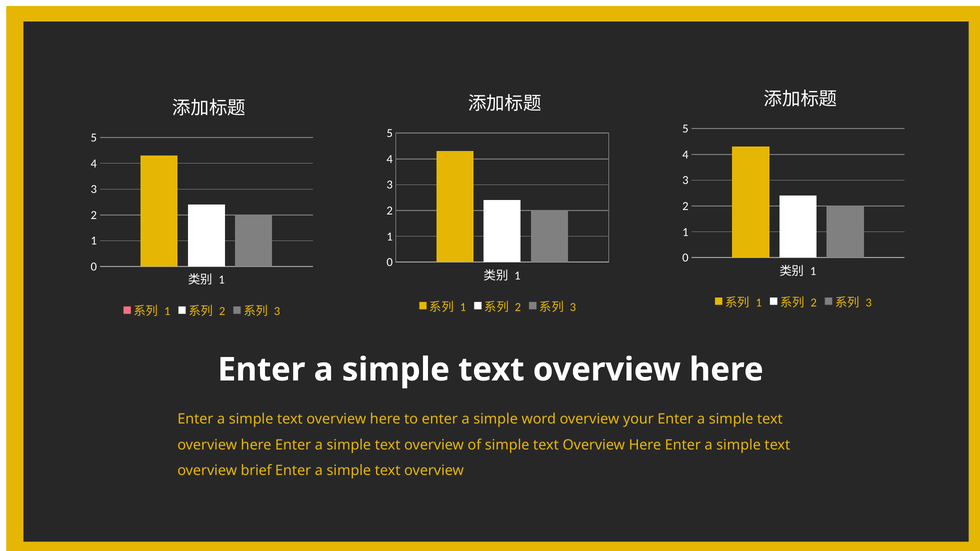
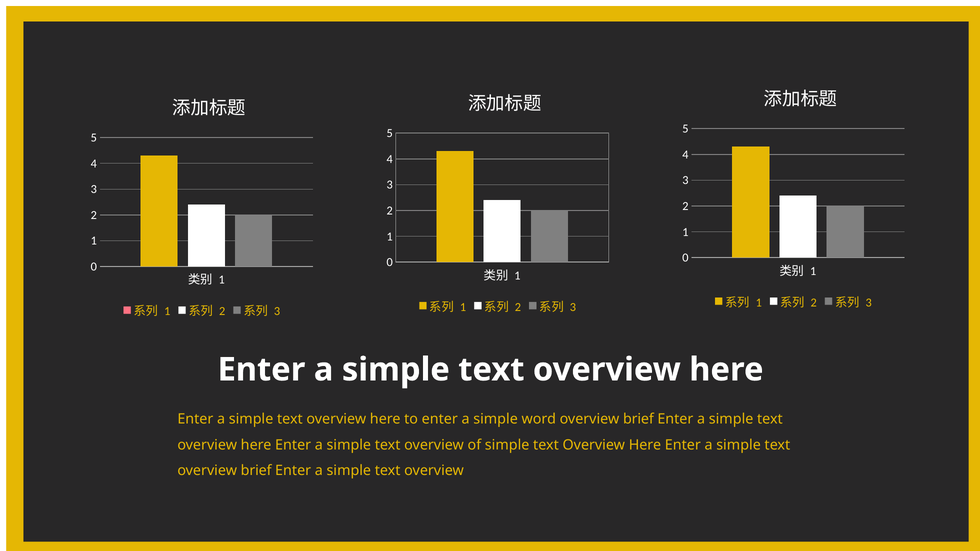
word overview your: your -> brief (638, 419)
